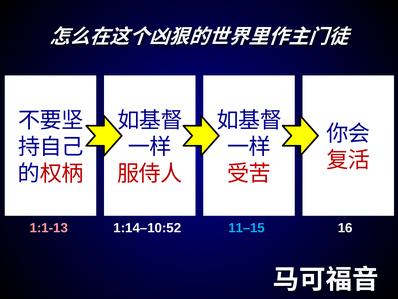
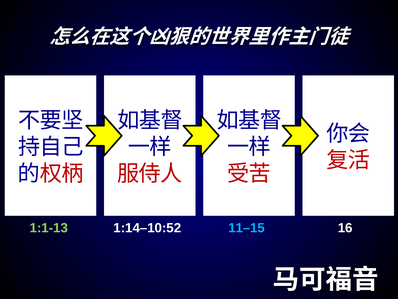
1:1-13 colour: pink -> light green (49, 228)
